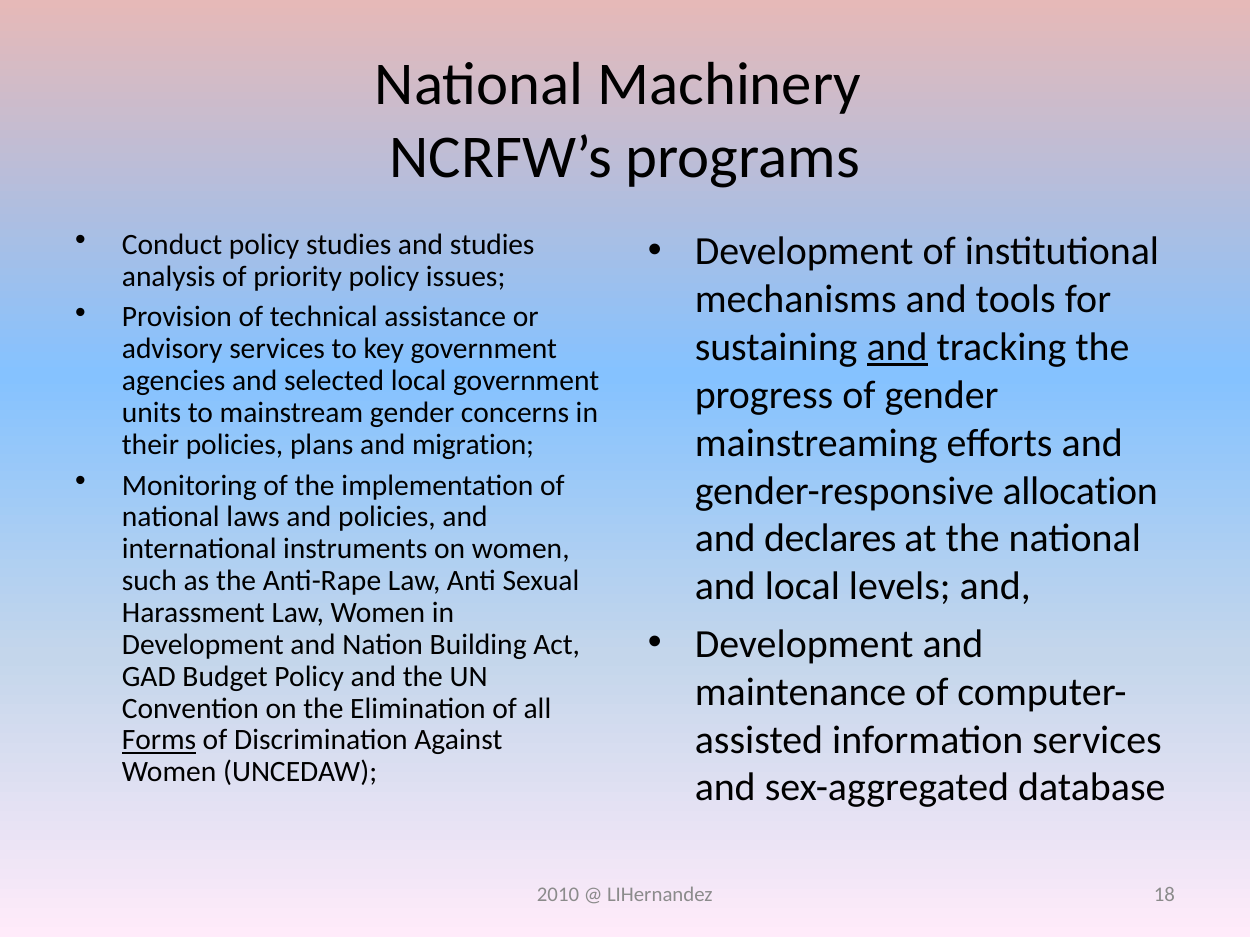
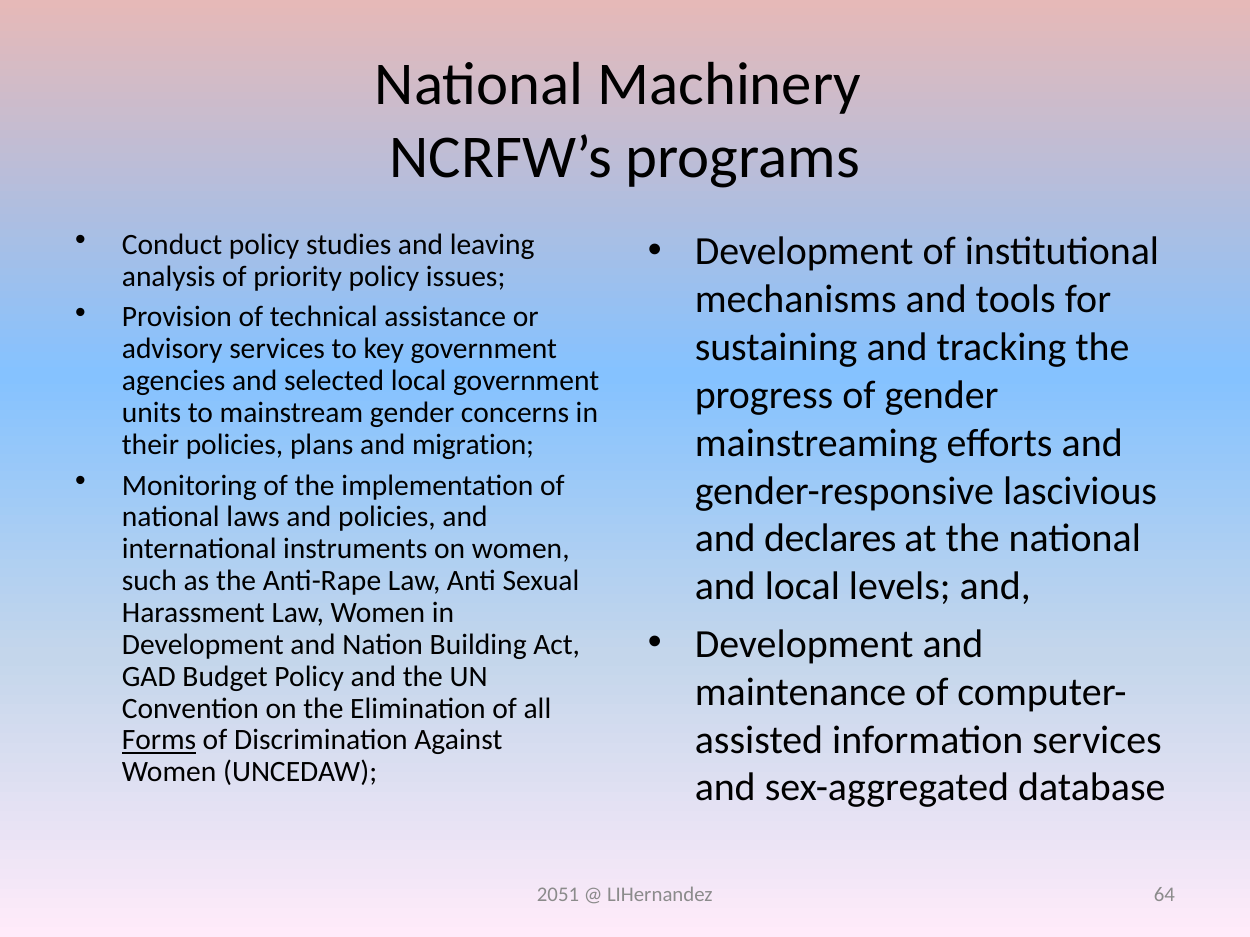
and studies: studies -> leaving (492, 245)
and underline: present -> none (897, 348)
allocation: allocation -> lascivious (1080, 491)
2010: 2010 -> 2051 (558, 895)
18: 18 -> 64 (1164, 895)
